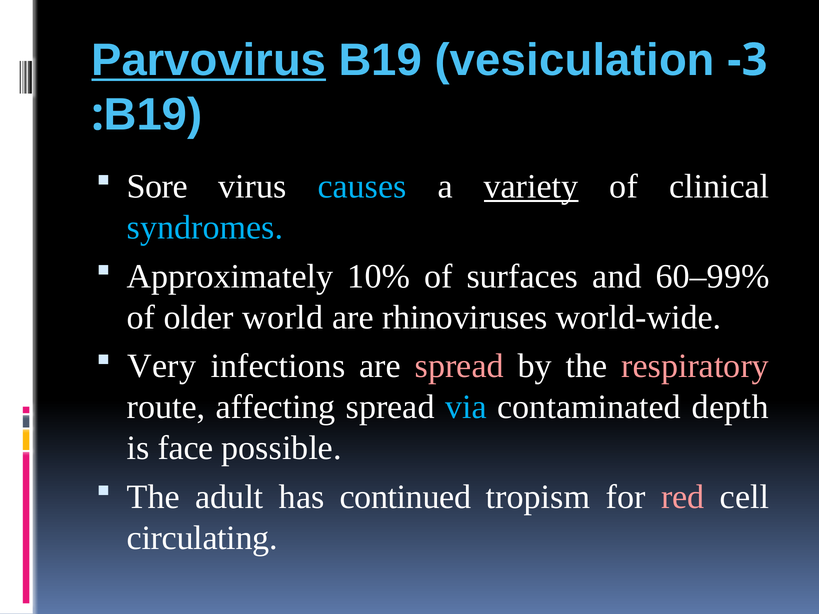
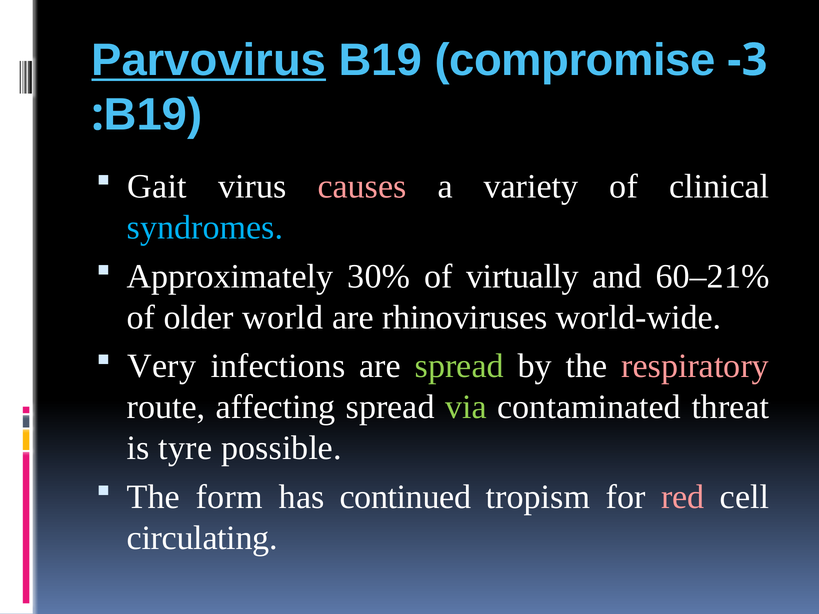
vesiculation: vesiculation -> compromise (575, 60)
Sore: Sore -> Gait (157, 187)
causes colour: light blue -> pink (362, 187)
variety underline: present -> none (531, 187)
10%: 10% -> 30% (379, 276)
surfaces: surfaces -> virtually (523, 276)
60–99%: 60–99% -> 60–21% (713, 276)
spread colour: pink -> light green (459, 366)
via colour: light blue -> light green (466, 407)
depth: depth -> threat (730, 407)
face: face -> tyre (185, 448)
adult: adult -> form (229, 497)
